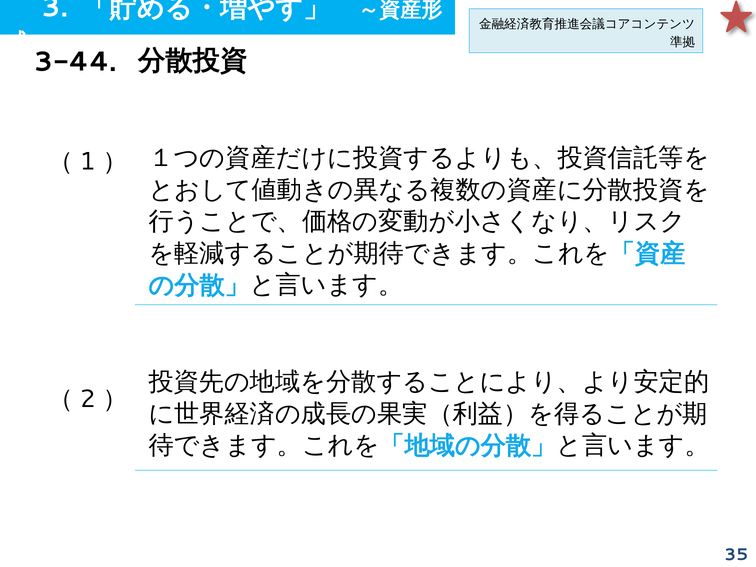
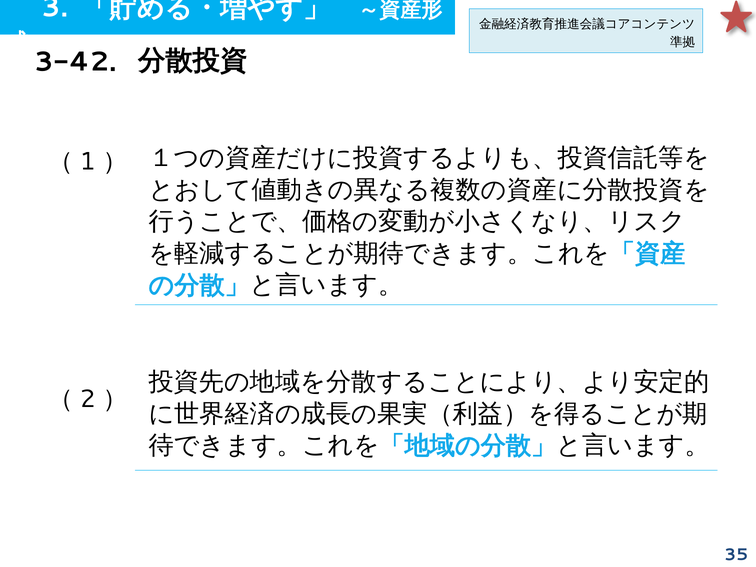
3-44: 3-44 -> 3-42 (75, 62)
